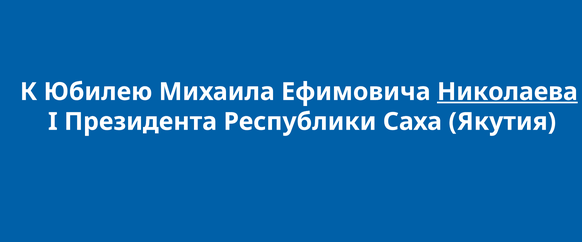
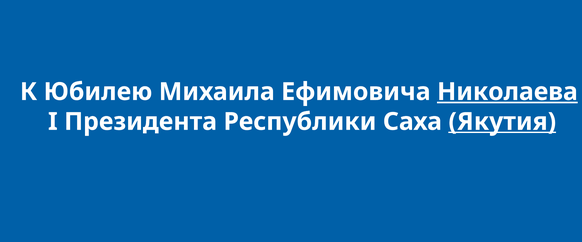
Якутия underline: none -> present (502, 122)
